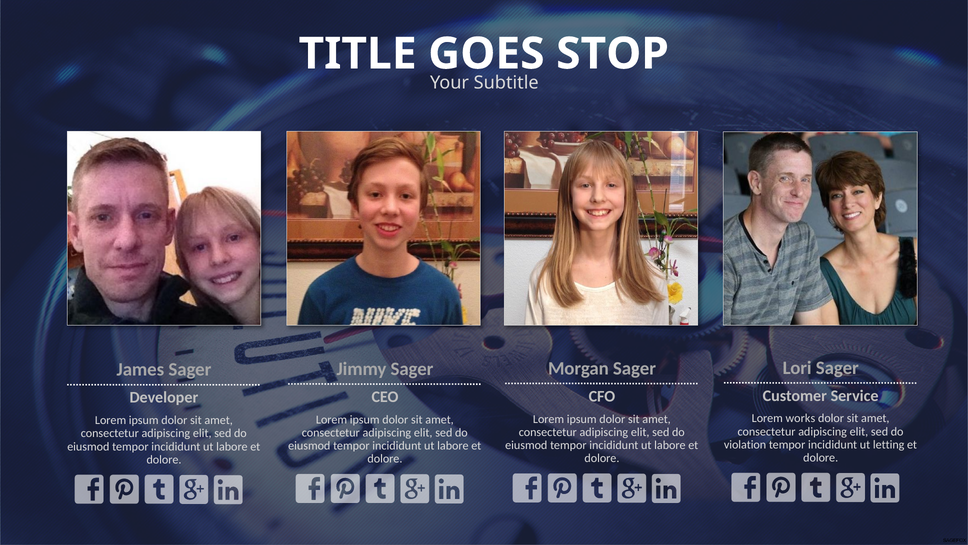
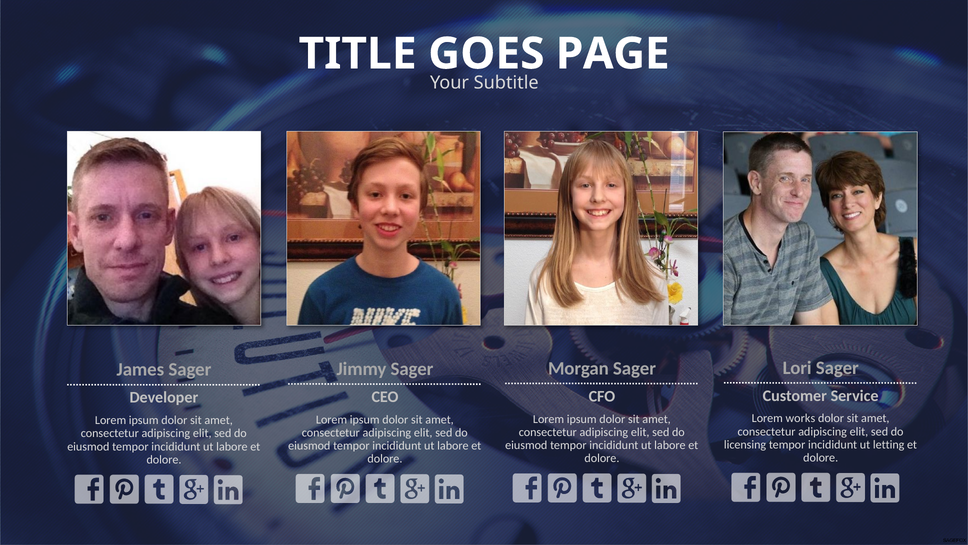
STOP: STOP -> PAGE (613, 54)
violation: violation -> licensing (745, 444)
